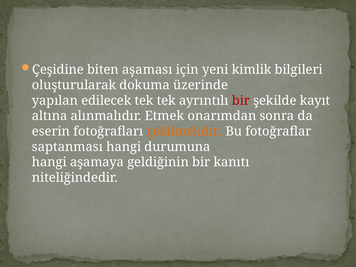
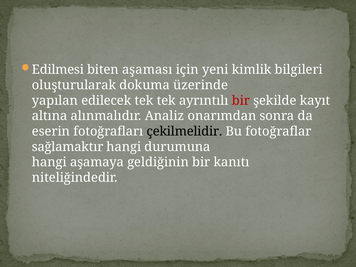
Çeşidine: Çeşidine -> Edilmesi (58, 70)
Etmek: Etmek -> Analiz (165, 116)
çekilmelidir colour: orange -> black (185, 131)
saptanması: saptanması -> sağlamaktır (68, 147)
